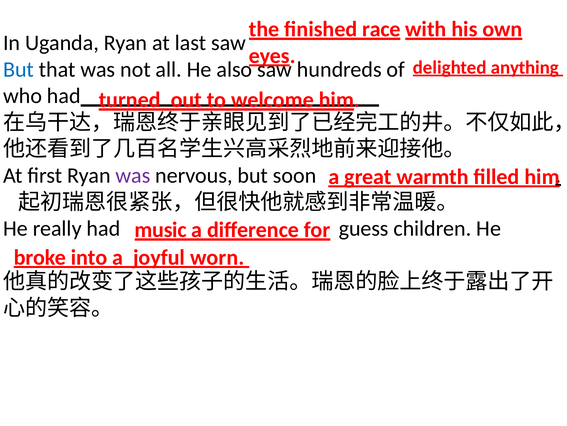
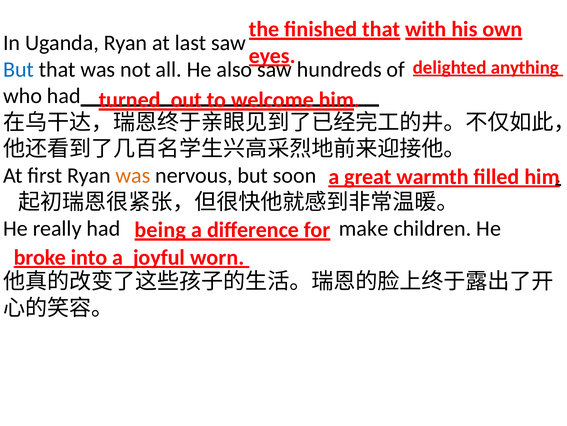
finished race: race -> that (381, 29)
was colour: purple -> orange (133, 175)
guess: guess -> make (364, 228)
music: music -> being (160, 230)
